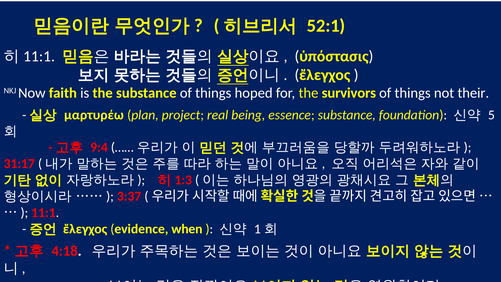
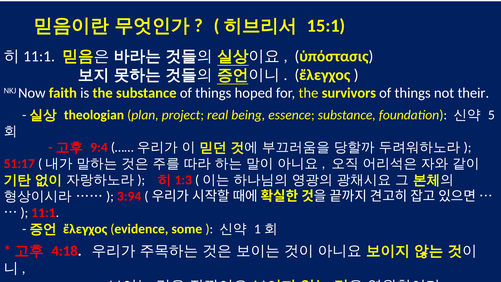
52:1: 52:1 -> 15:1 (326, 26)
μαρτυρέω: μαρτυρέω -> theologian (94, 115)
31:17: 31:17 -> 51:17 (19, 164)
3:37: 3:37 -> 3:94 (129, 196)
when: when -> some (187, 229)
